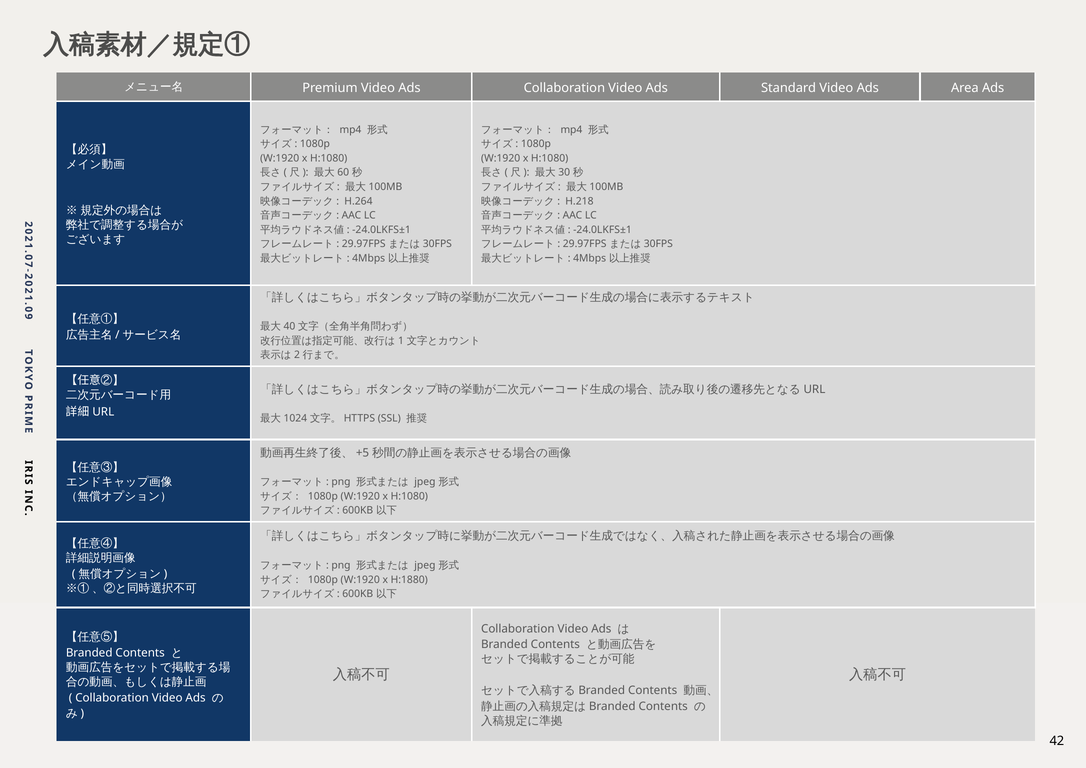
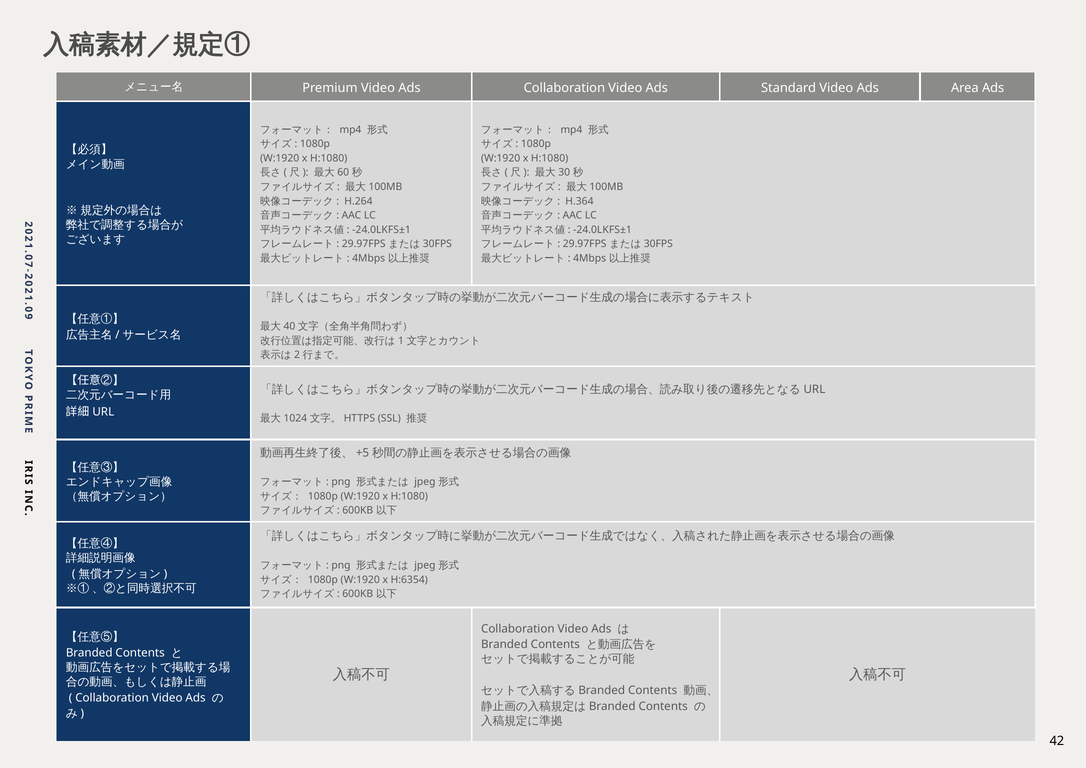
H.218: H.218 -> H.364 (579, 201)
H:1880: H:1880 -> H:6354 (409, 580)
